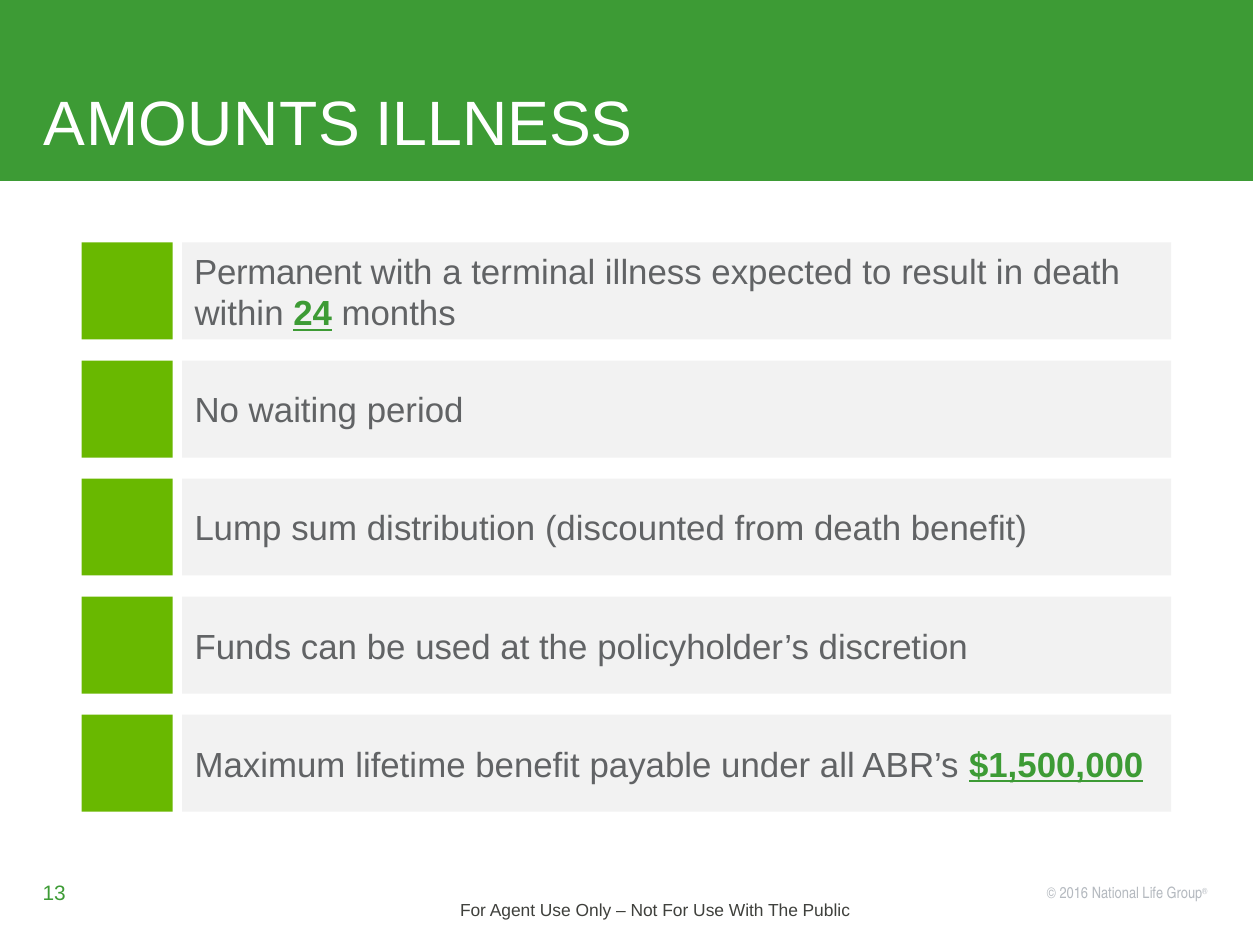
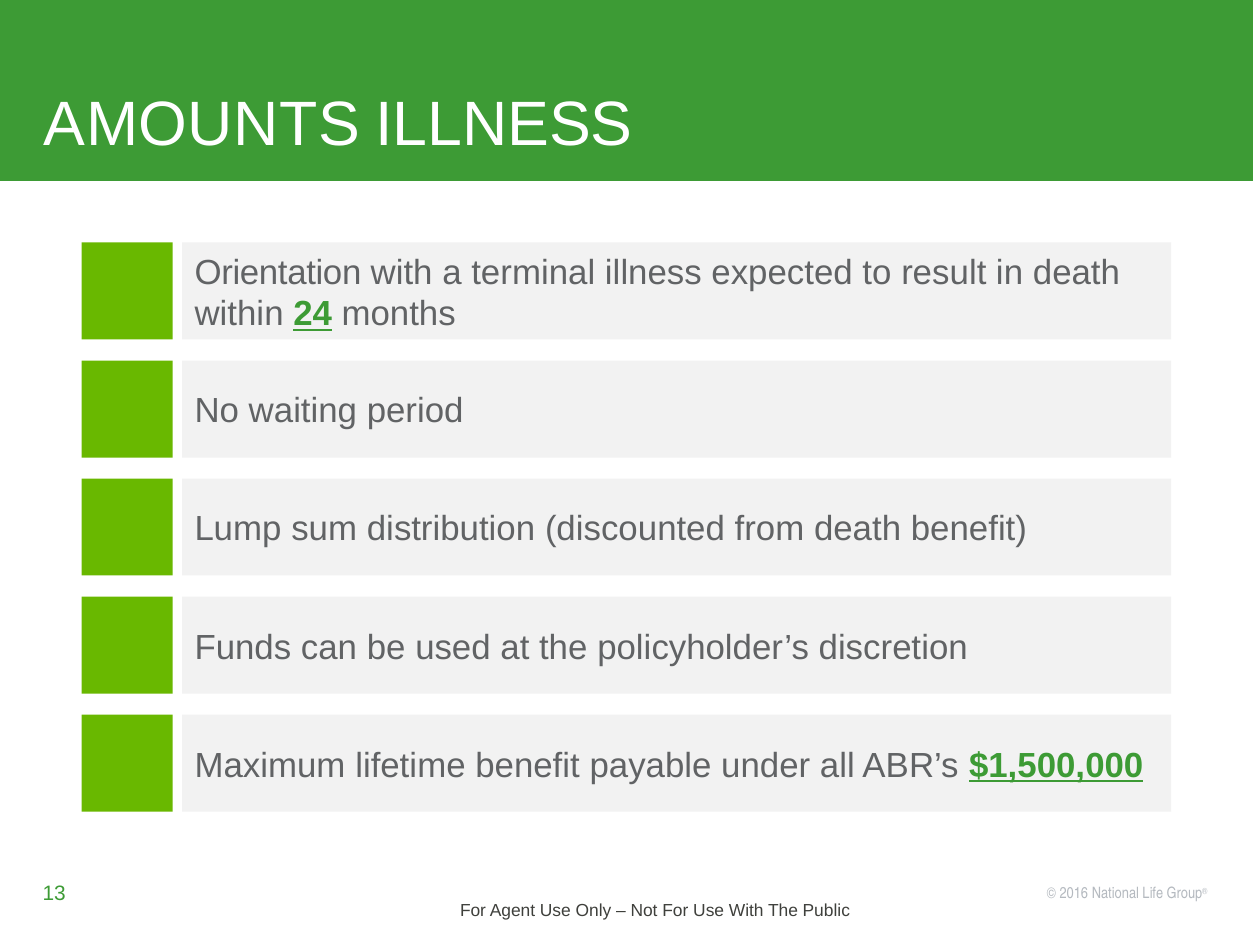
Permanent: Permanent -> Orientation (278, 272)
